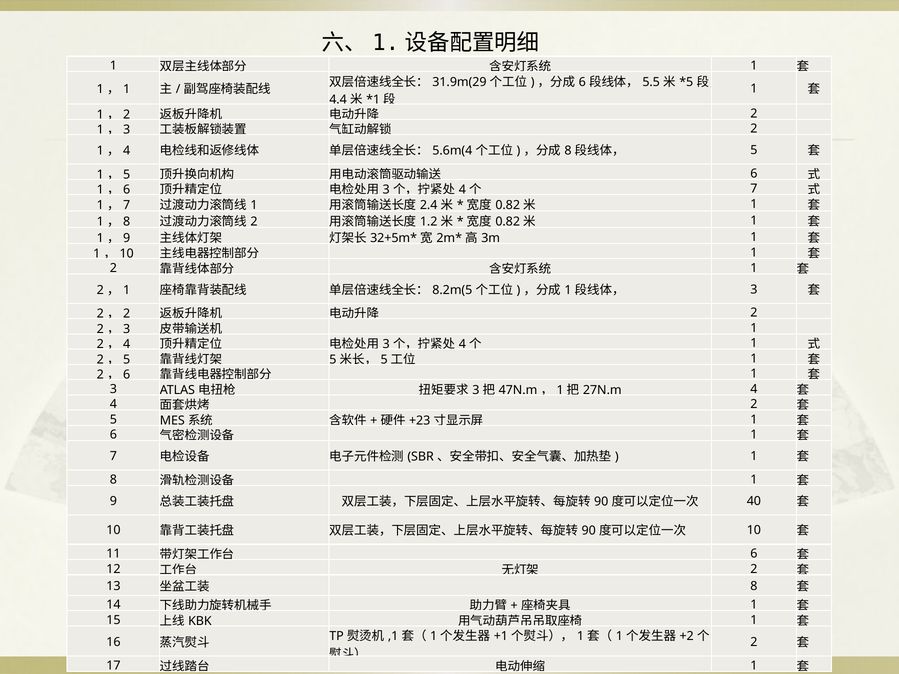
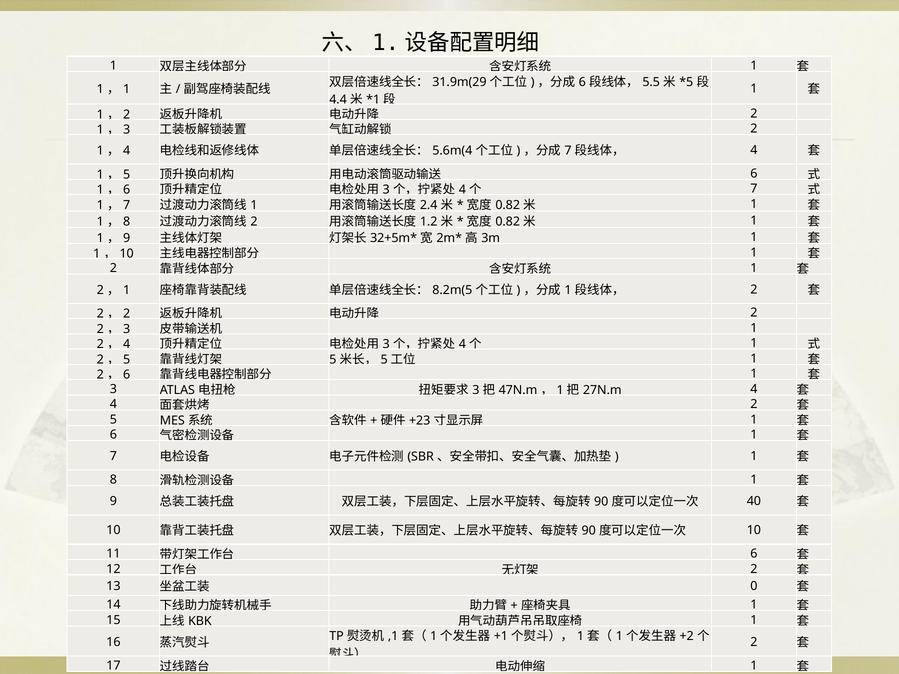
8: 8 -> 7 (568, 151)
5: 5 -> 4 (754, 150)
3: 3 -> 2 (754, 290)
8: 8 -> 0 (754, 586)
